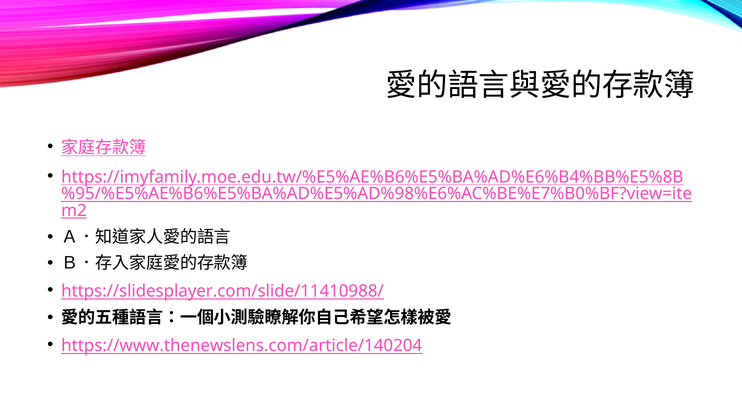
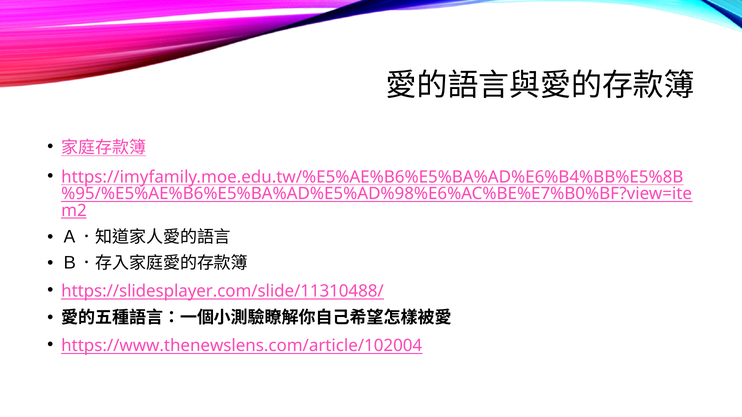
https://slidesplayer.com/slide/11410988/: https://slidesplayer.com/slide/11410988/ -> https://slidesplayer.com/slide/11310488/ (222, 291)
https://www.thenewslens.com/article/140204: https://www.thenewslens.com/article/140204 -> https://www.thenewslens.com/article/102004 (242, 346)
